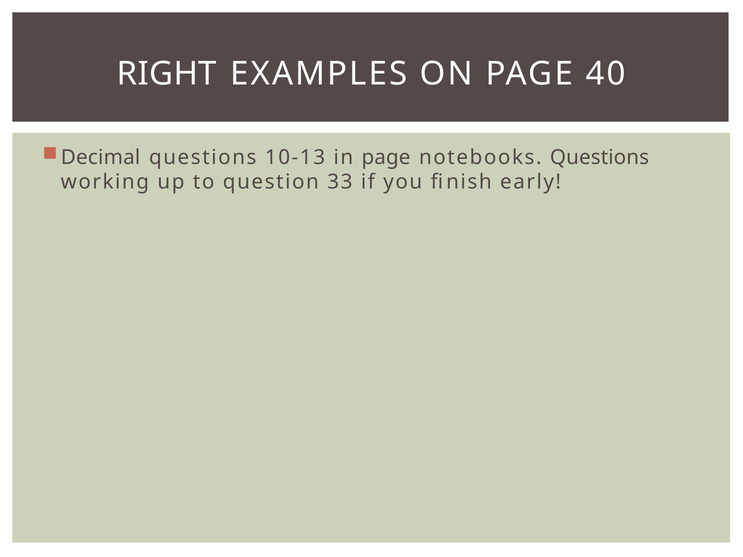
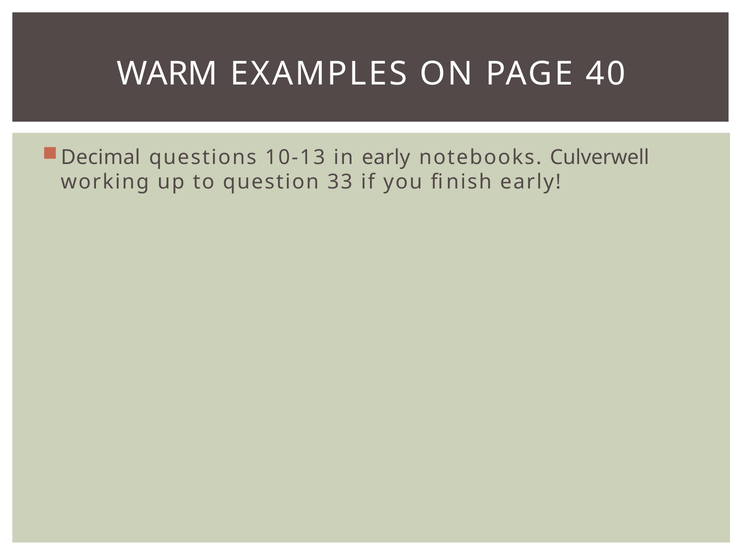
RIGHT: RIGHT -> WARM (167, 74)
in page: page -> early (386, 157)
notebooks Questions: Questions -> Culverwell (600, 157)
